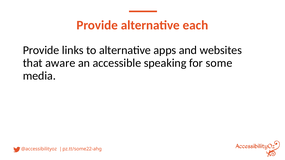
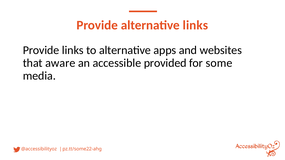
alternative each: each -> links (195, 25)
speaking: speaking -> provided (165, 63)
